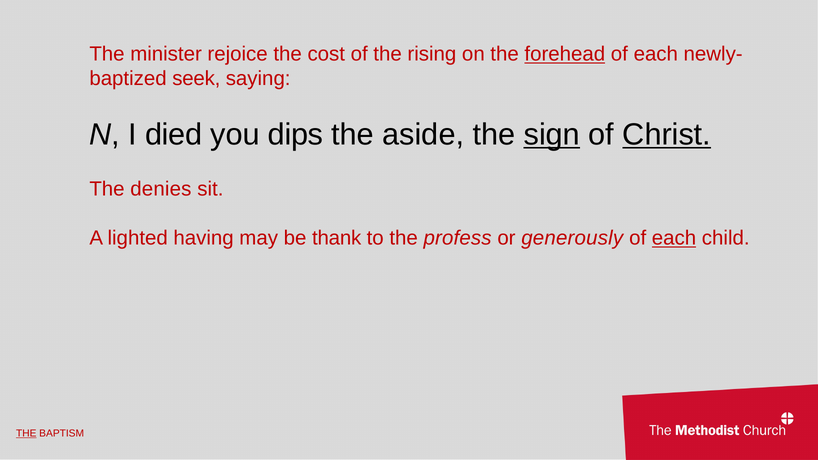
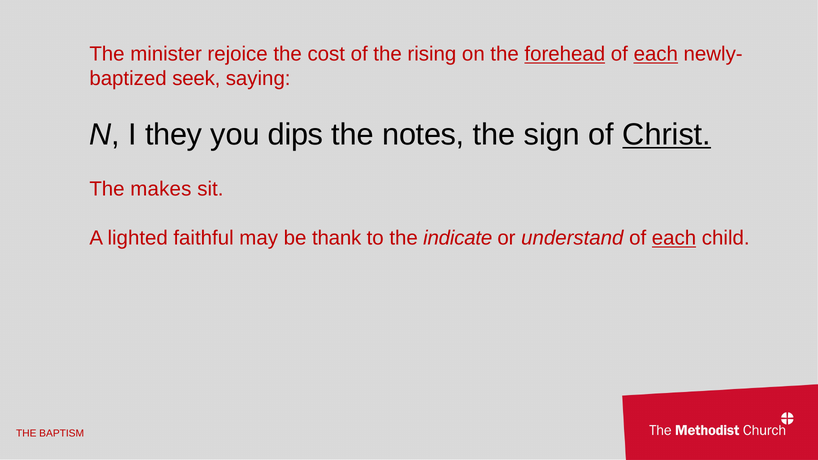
each underline: none -> present (656, 54)
died: died -> they (174, 135)
aside: aside -> notes (423, 135)
sign underline: present -> none (552, 135)
denies: denies -> makes (161, 189)
having: having -> faithful (204, 238)
profess: profess -> indicate (458, 238)
generously: generously -> understand (572, 238)
THE underline: present -> none (26, 433)
